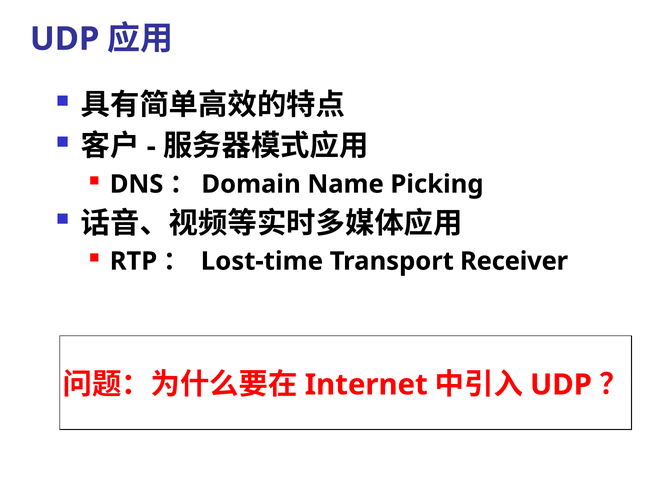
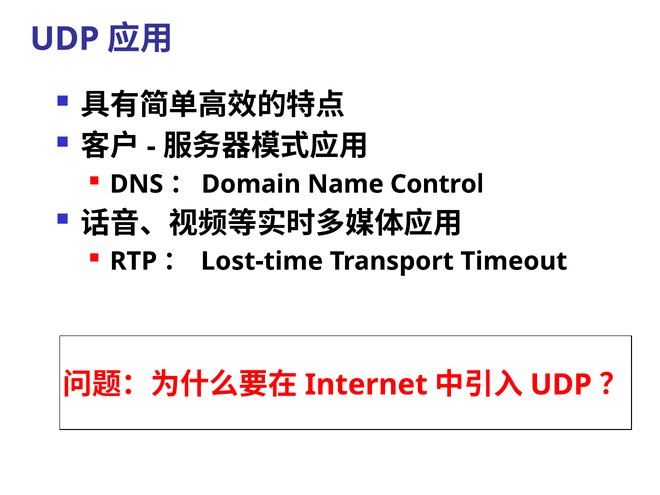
Picking: Picking -> Control (437, 184)
Receiver: Receiver -> Timeout (514, 261)
